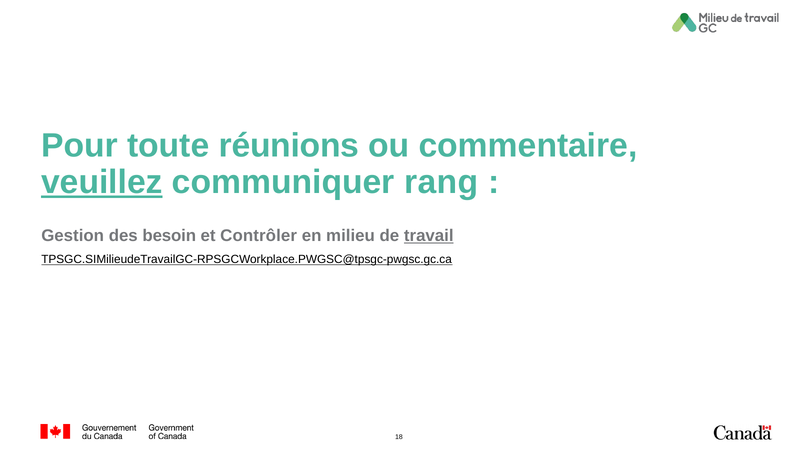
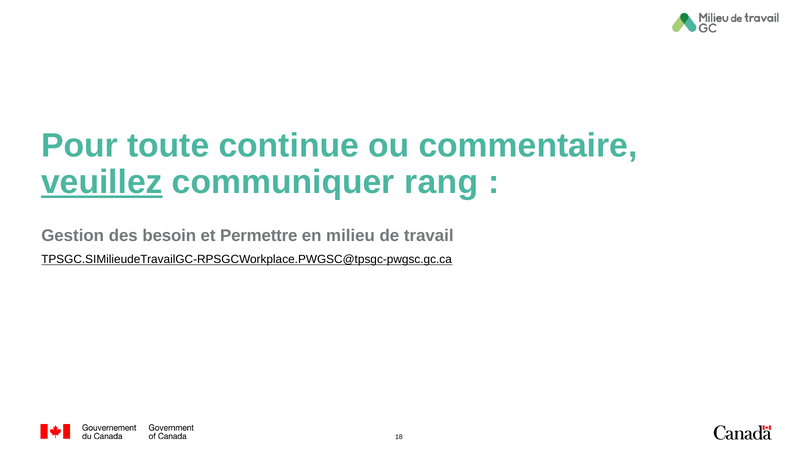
réunions: réunions -> continue (289, 146)
Contrôler: Contrôler -> Permettre (259, 236)
travail underline: present -> none (429, 236)
